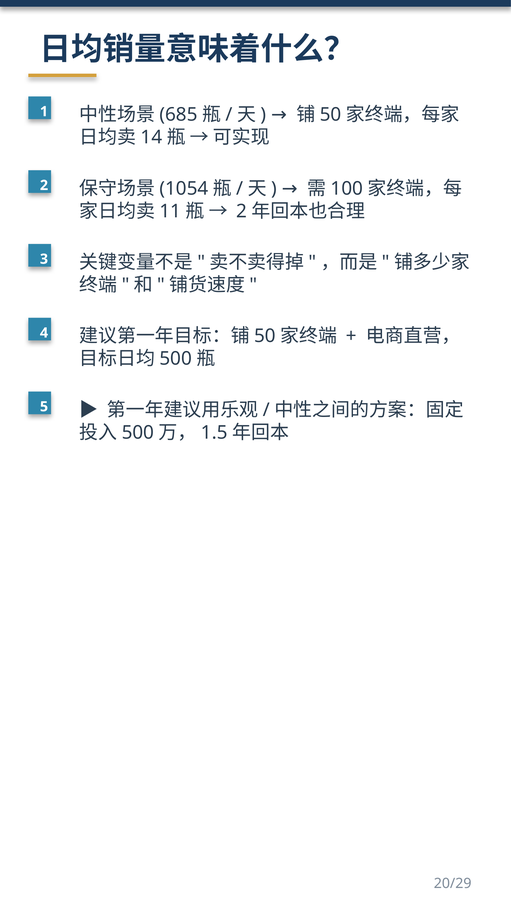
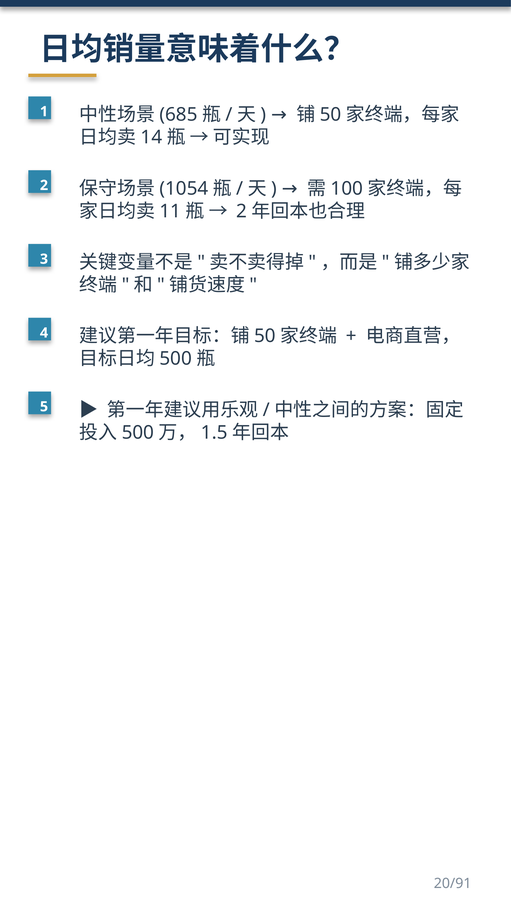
20/29: 20/29 -> 20/91 (453, 884)
